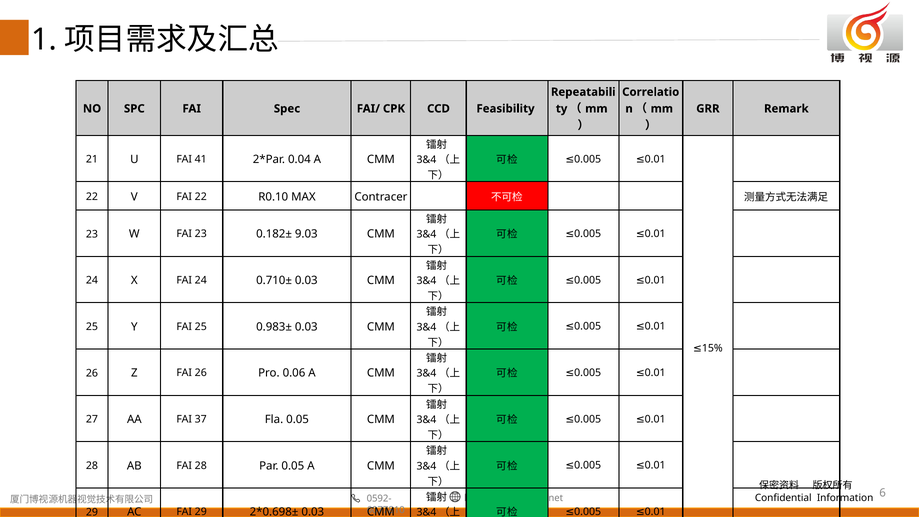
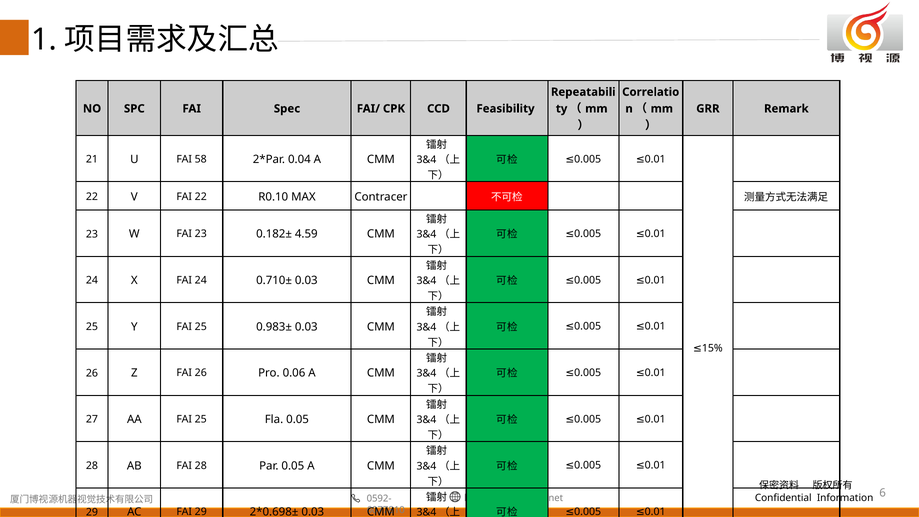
41: 41 -> 58 (201, 159)
9.03: 9.03 -> 4.59 (306, 234)
AA FAI 37: 37 -> 25 (201, 419)
